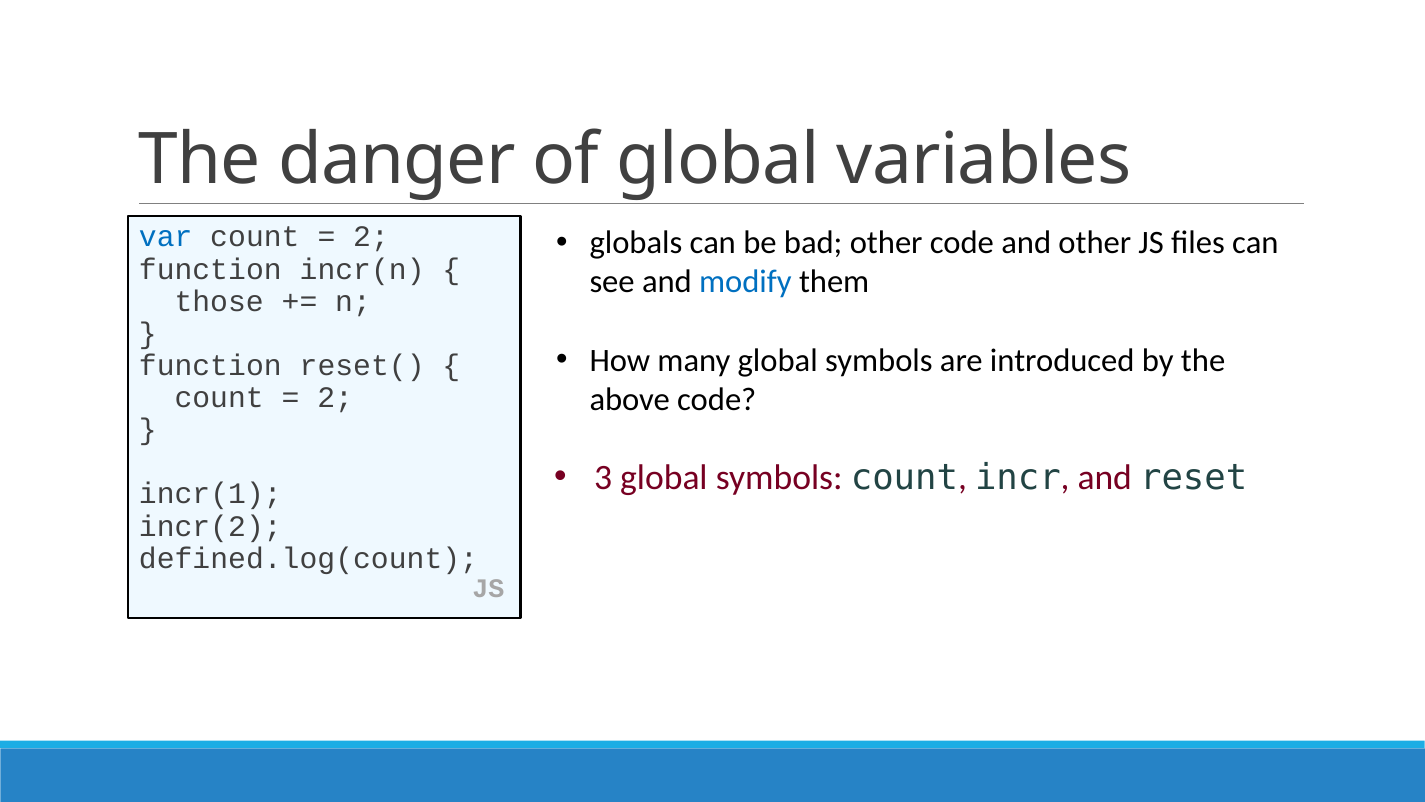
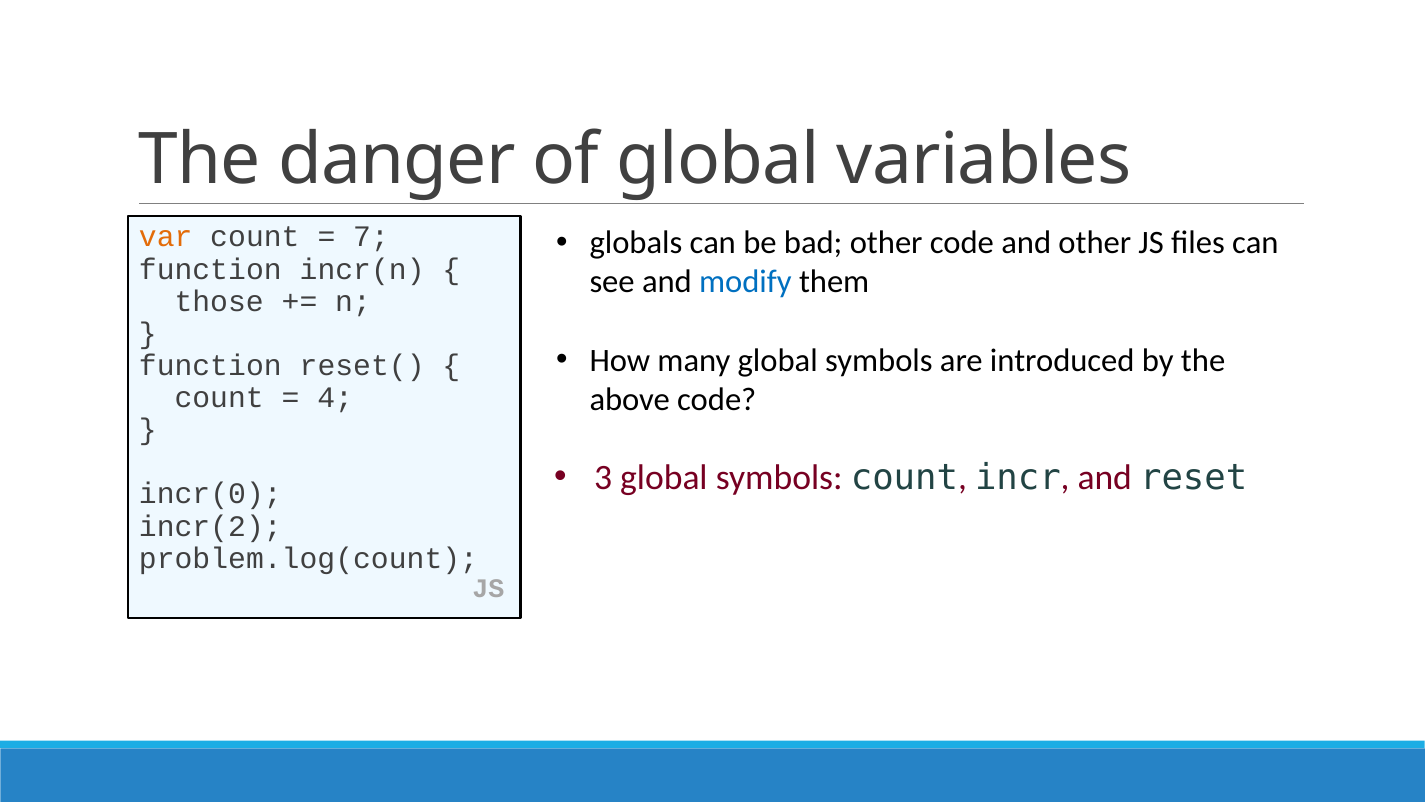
var colour: blue -> orange (166, 237)
2: 2 -> 7 (371, 237)
2: 2 -> 4 (335, 397)
incr(1: incr(1 -> incr(0 (210, 494)
defined.log(count: defined.log(count -> problem.log(count (308, 558)
